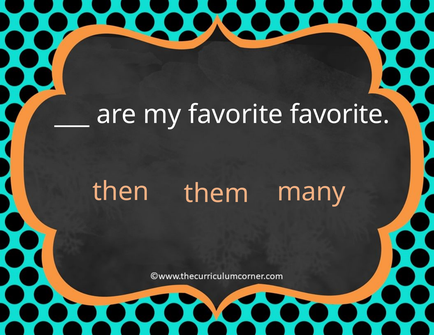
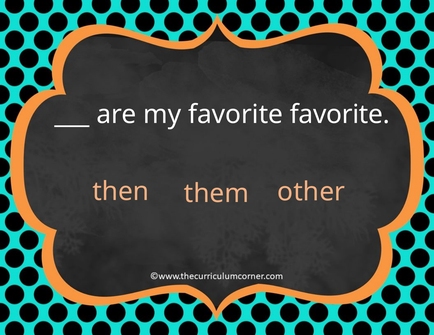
many: many -> other (311, 192)
